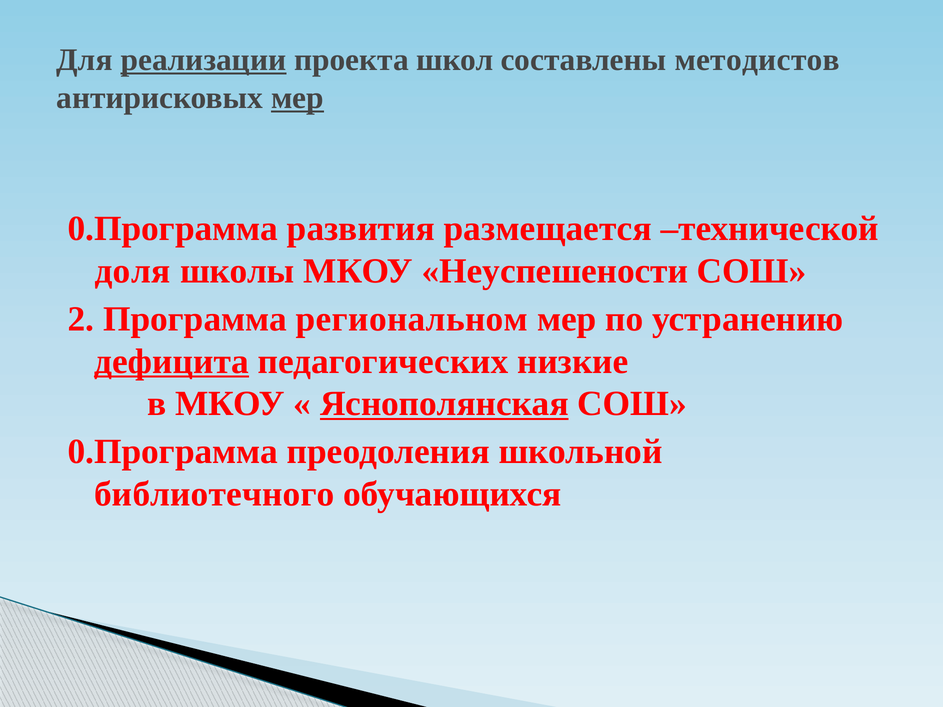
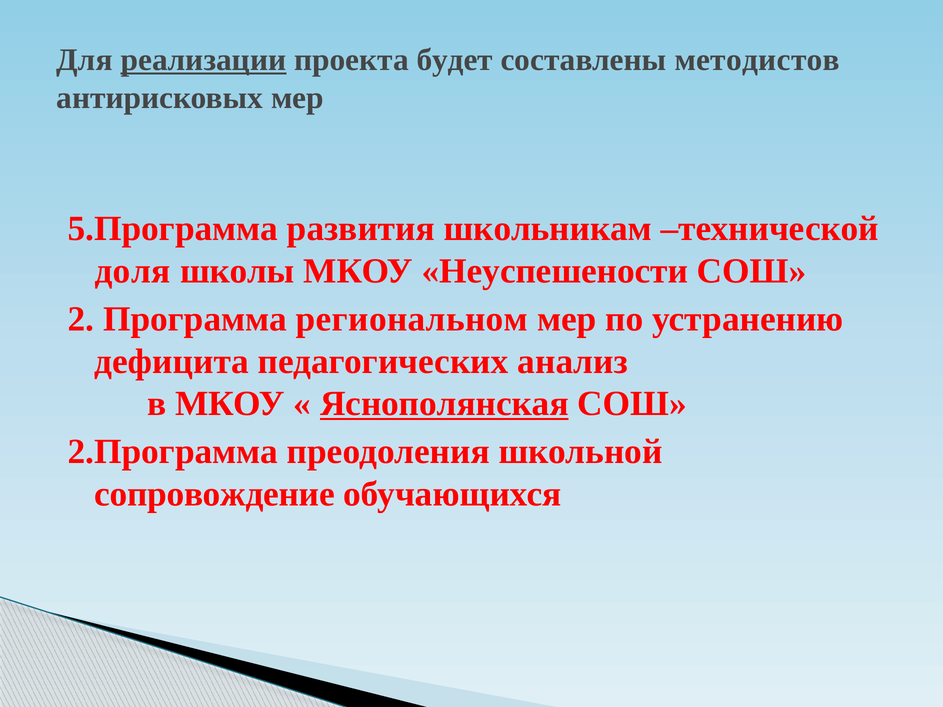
школ: школ -> будет (455, 60)
мер underline: present -> none (297, 98)
0.Программа: 0.Программа -> 5.Программа (173, 229)
размещается: размещается -> школьникам (548, 229)
дефицита underline: present -> none (172, 361)
низкие: низкие -> анализ (573, 361)
0.Программа: 0.Программа -> 2.Программа (173, 452)
библиотечного: библиотечного -> сопровождение (214, 494)
